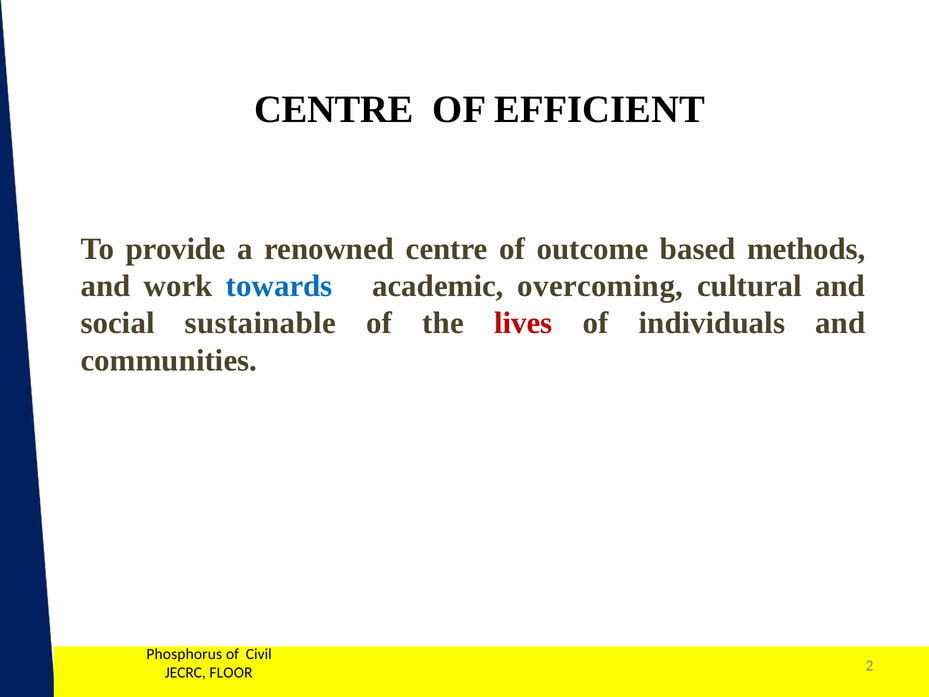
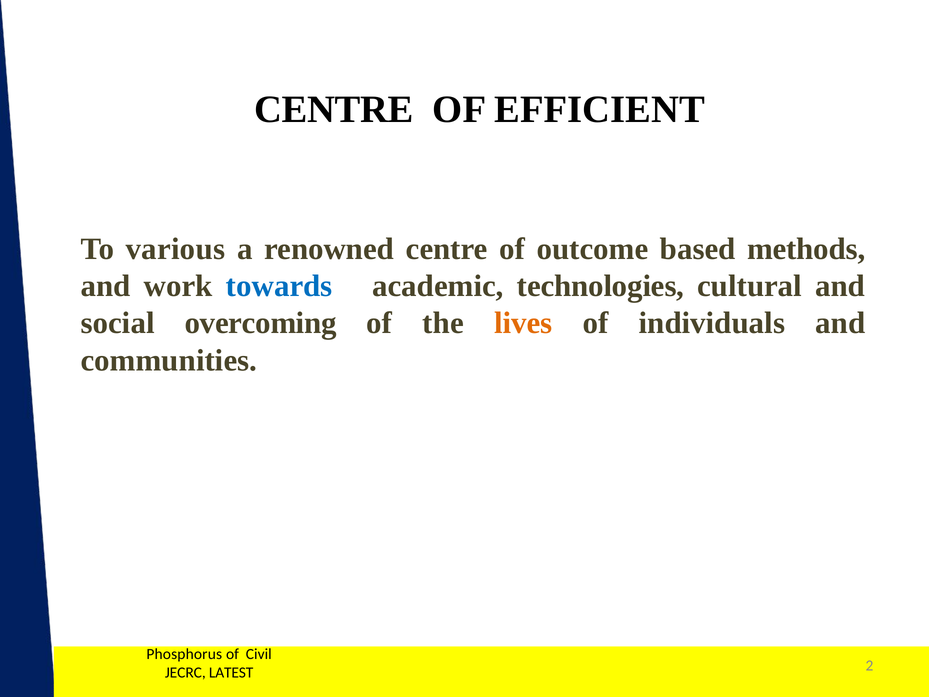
provide: provide -> various (175, 249)
overcoming: overcoming -> technologies (601, 286)
sustainable: sustainable -> overcoming (261, 323)
lives colour: red -> orange (523, 323)
FLOOR: FLOOR -> LATEST (231, 673)
